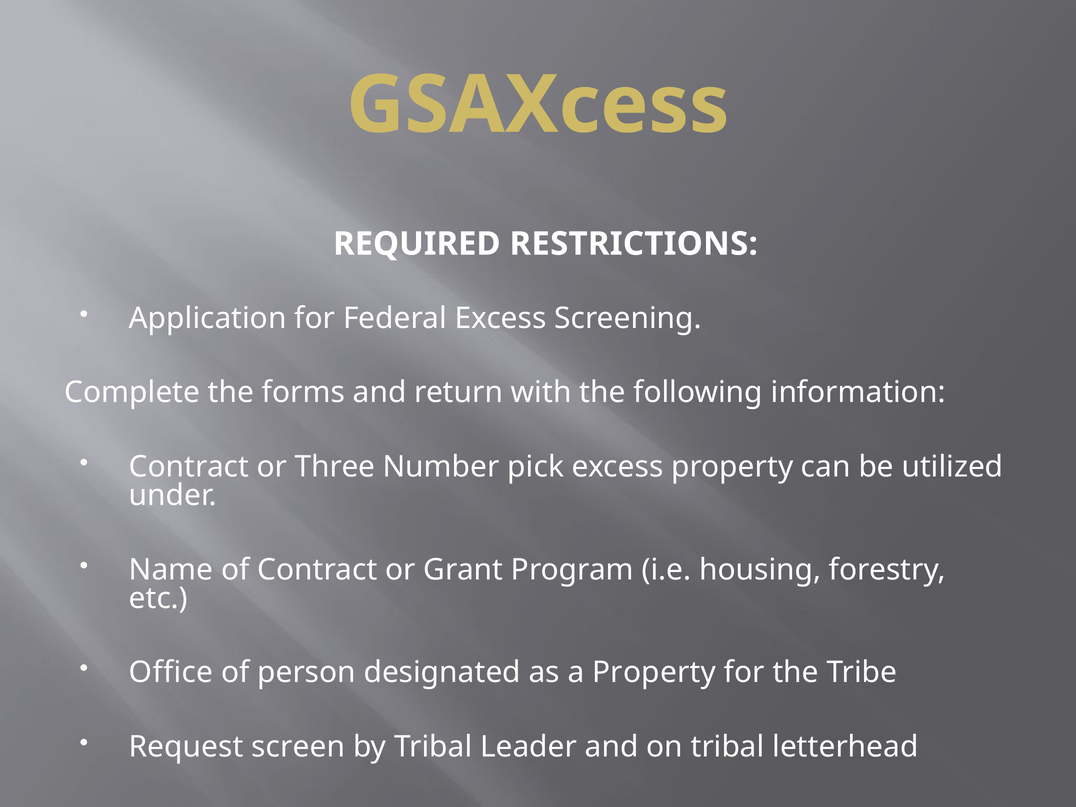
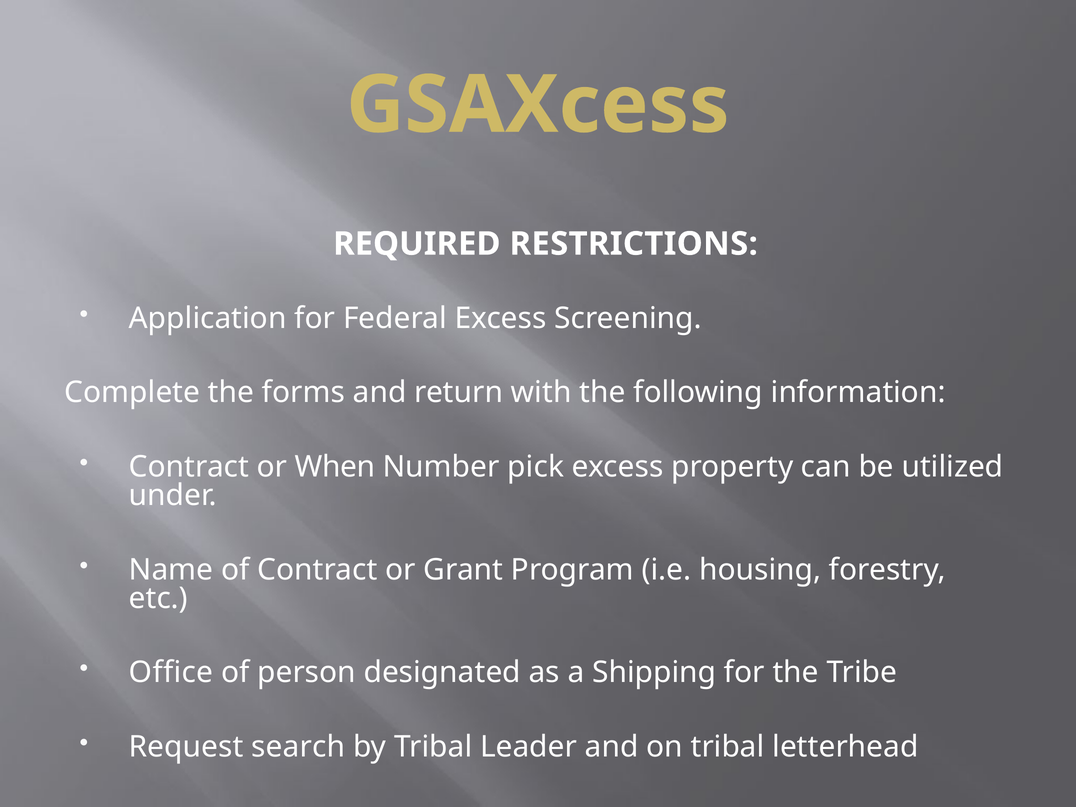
Three: Three -> When (335, 467)
a Property: Property -> Shipping (654, 673)
screen: screen -> search (298, 747)
